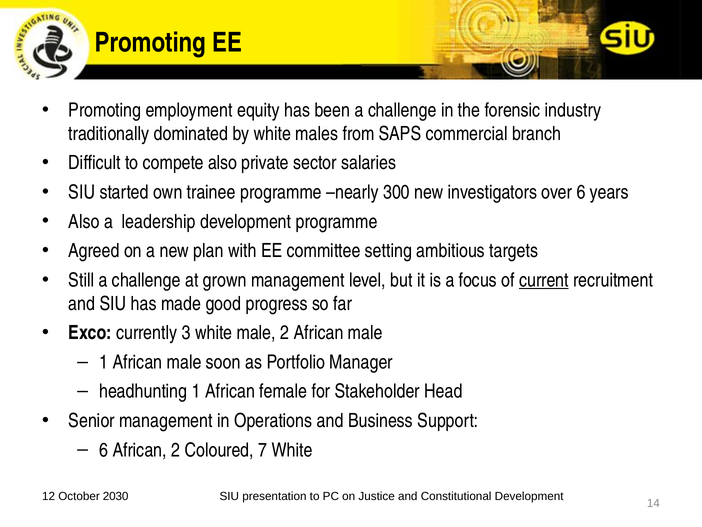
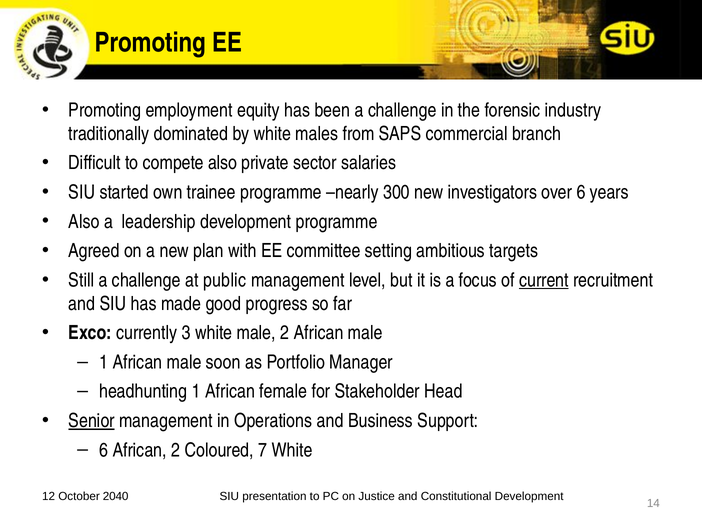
grown: grown -> public (225, 280)
Senior underline: none -> present (92, 420)
2030: 2030 -> 2040 (116, 496)
